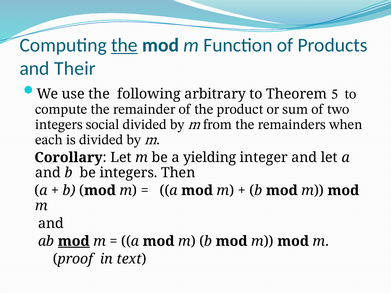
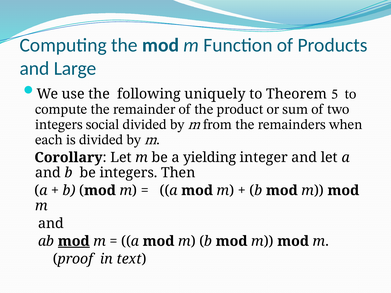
the underline: present -> none (124, 45)
Their: Their -> Large (75, 69)
arbitrary: arbitrary -> uniquely (215, 94)
